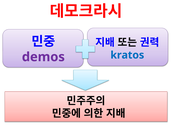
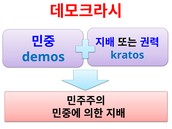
demos colour: purple -> blue (43, 57)
